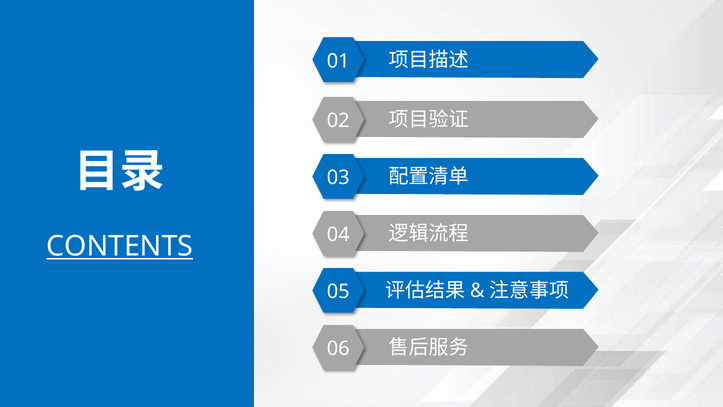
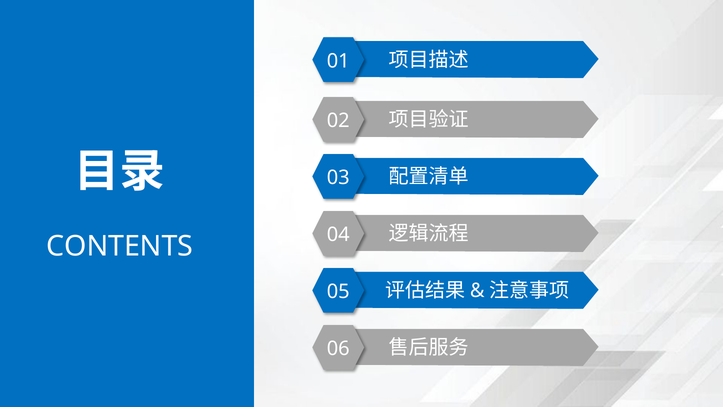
CONTENTS underline: present -> none (120, 246)
